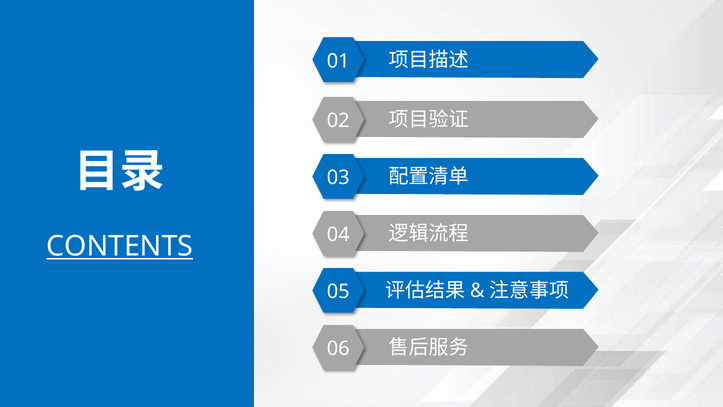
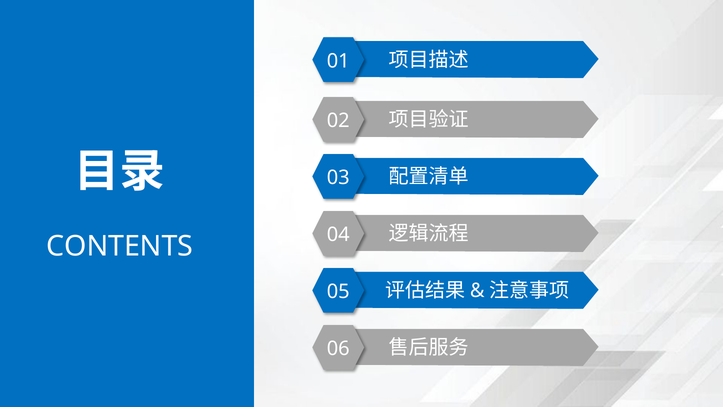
CONTENTS underline: present -> none (120, 246)
